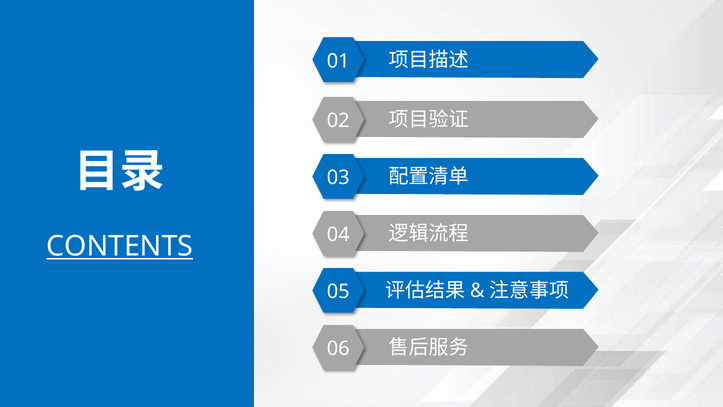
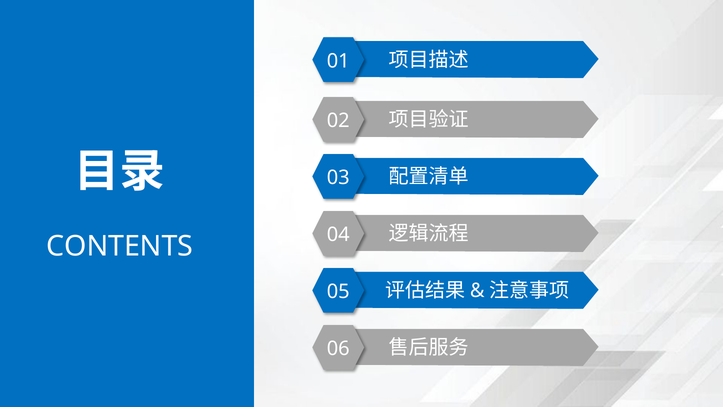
CONTENTS underline: present -> none (120, 246)
